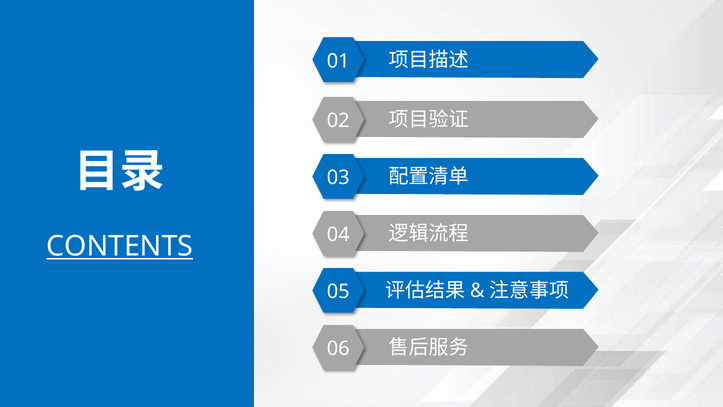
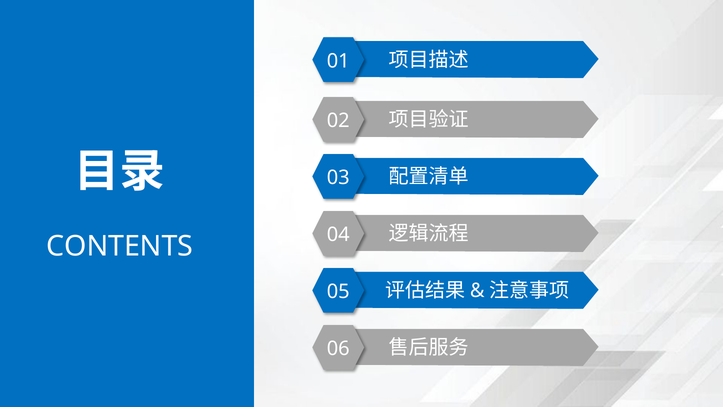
CONTENTS underline: present -> none (120, 246)
